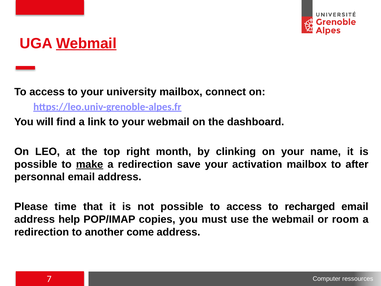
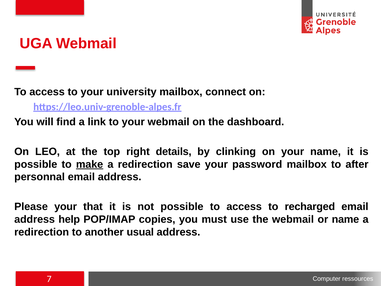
Webmail underline: present -> none (86, 43)
month: month -> details (174, 151)
activation: activation -> password (257, 164)
Please time: time -> your (66, 206)
or room: room -> name (345, 219)
come: come -> usual (140, 232)
